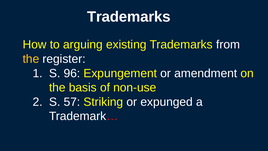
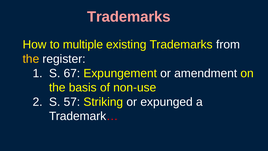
Trademarks colour: white -> pink (129, 17)
arguing: arguing -> multiple (83, 45)
96: 96 -> 67 (72, 73)
